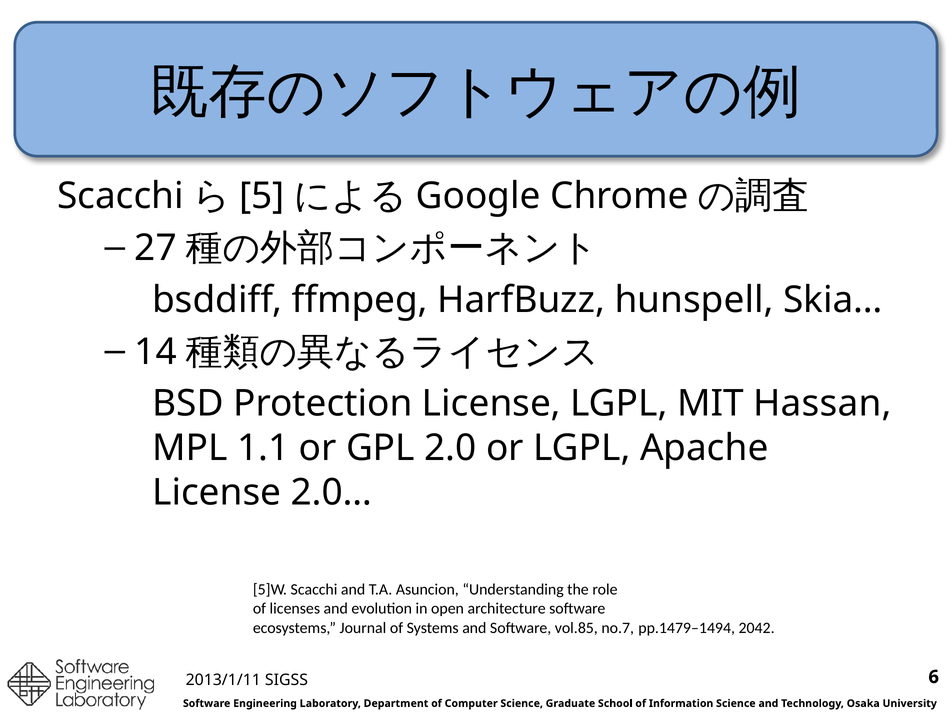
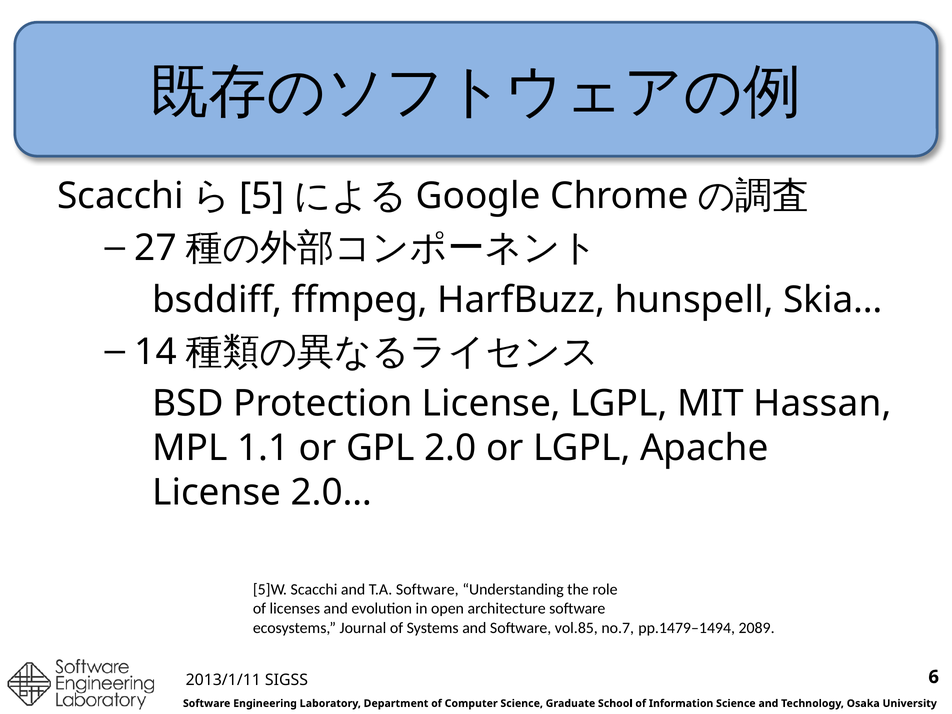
T.A Asuncion: Asuncion -> Software (427, 590)
2042: 2042 -> 2089 (757, 628)
